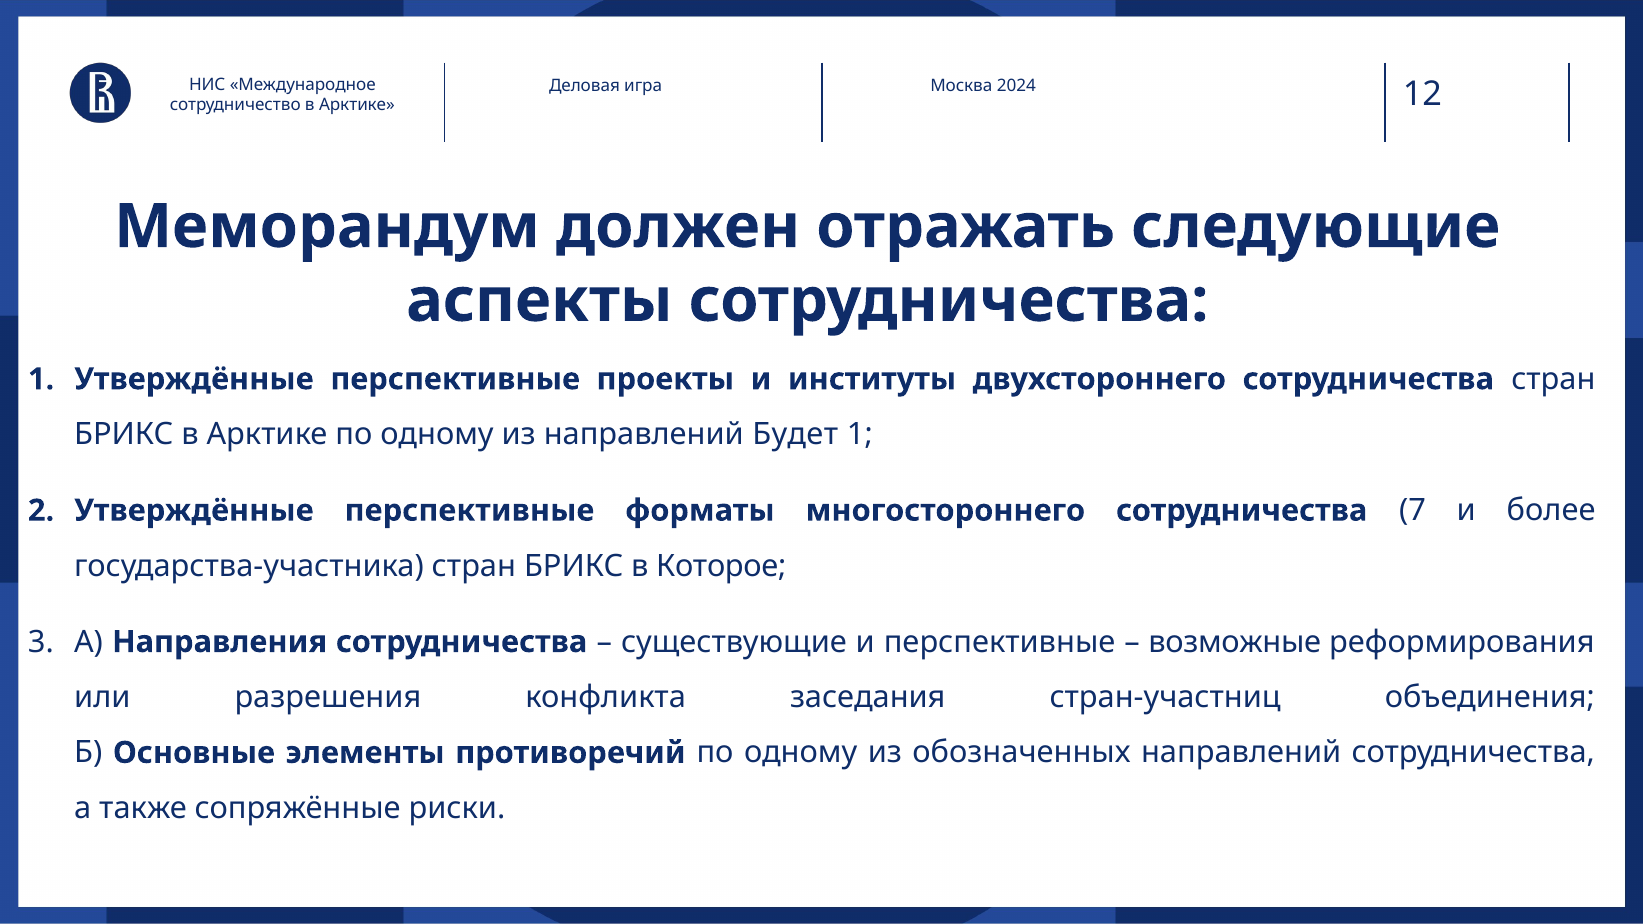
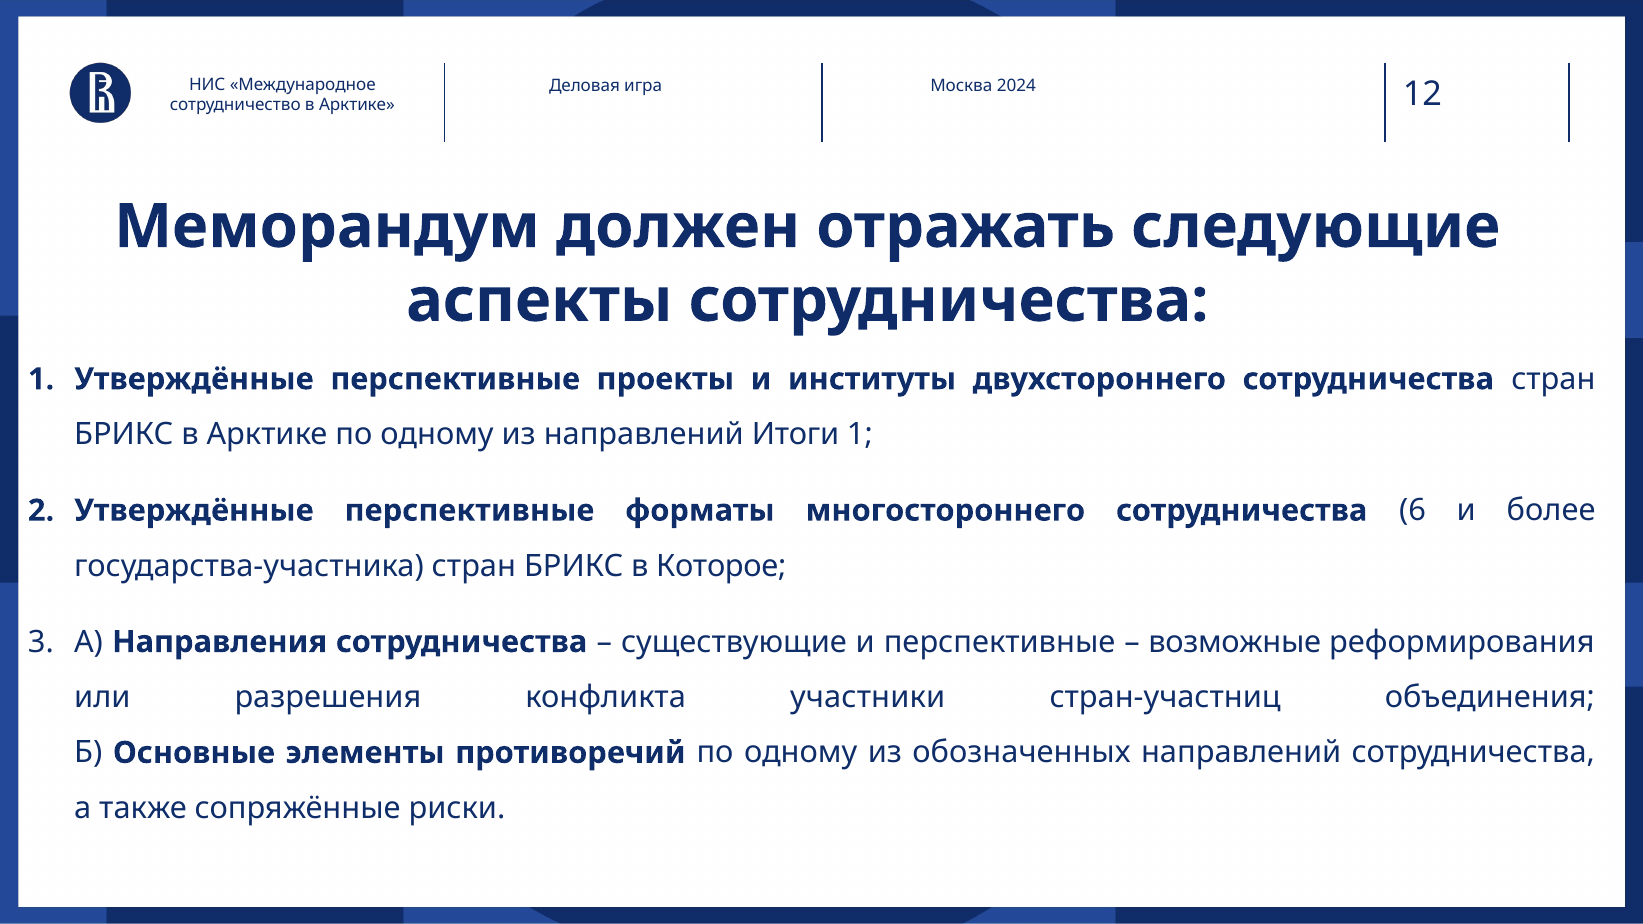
Будет: Будет -> Итоги (795, 435)
7: 7 -> 6 (1413, 511)
заседания: заседания -> участники (868, 697)
